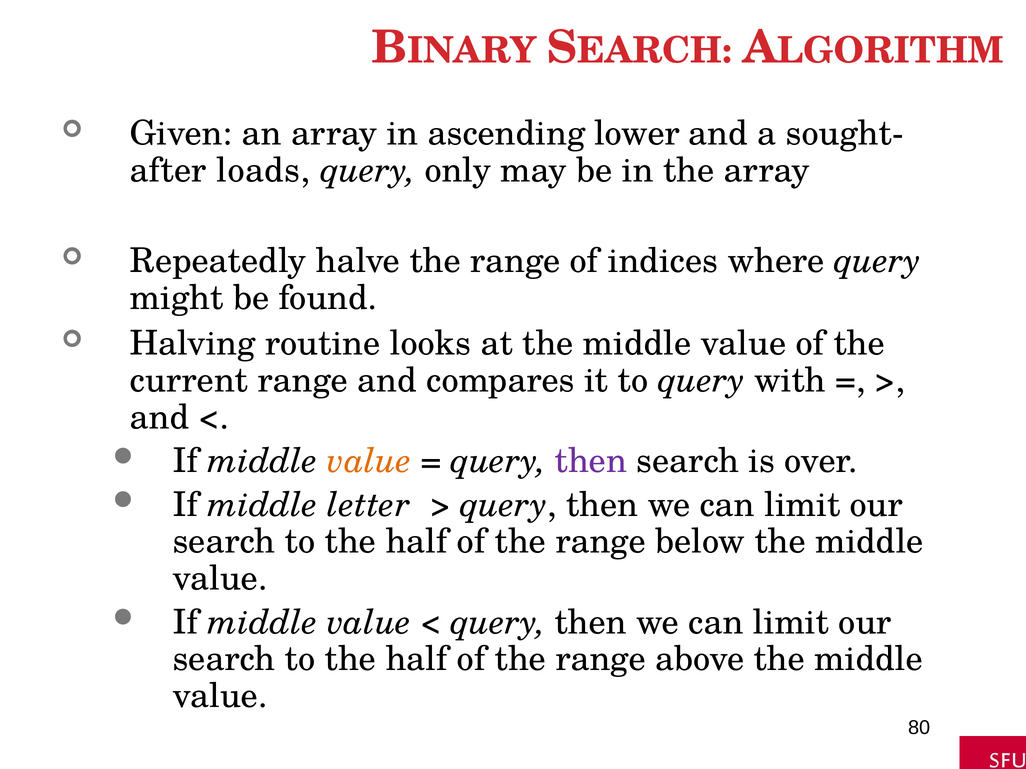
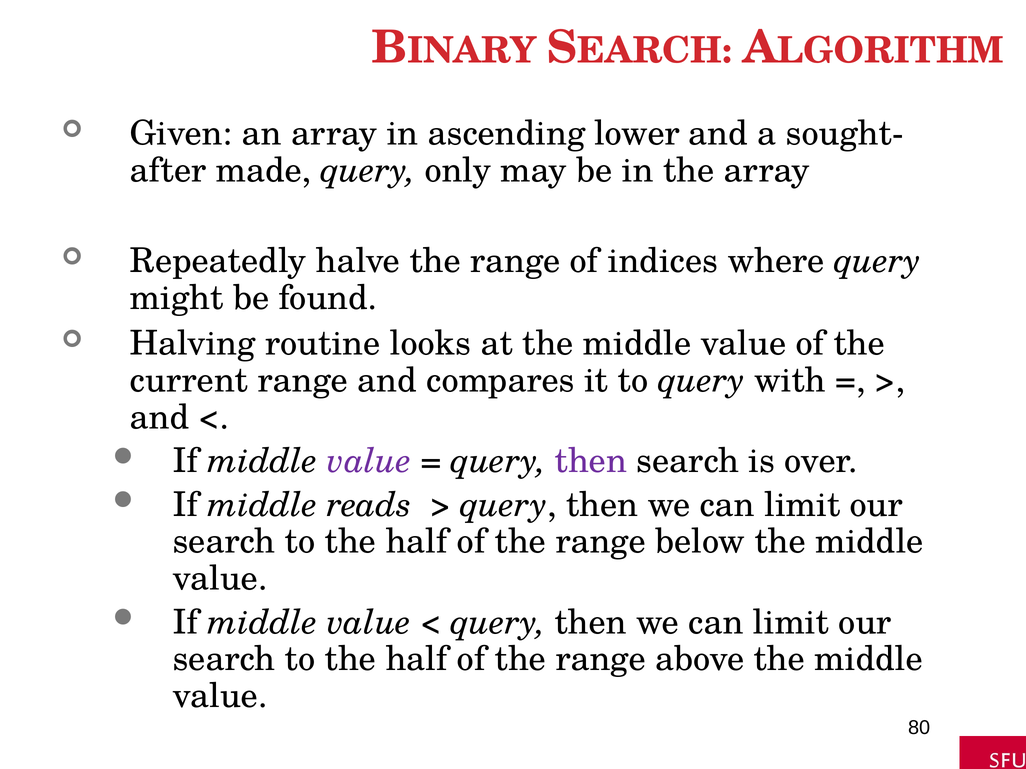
loads: loads -> made (264, 170)
value colour: orange -> purple (369, 461)
letter: letter -> reads (369, 505)
